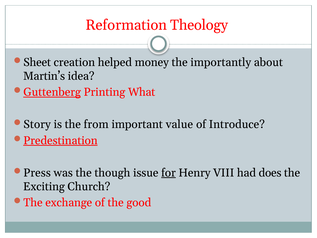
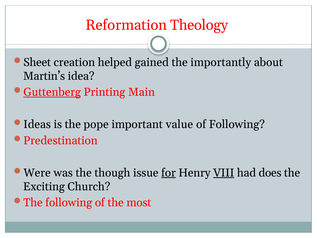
money: money -> gained (152, 62)
What: What -> Main (142, 92)
Story: Story -> Ideas (37, 124)
from: from -> pope (96, 124)
of Introduce: Introduce -> Following (237, 124)
Predestination underline: present -> none (60, 140)
Press: Press -> Were (37, 173)
VIII underline: none -> present (224, 173)
The exchange: exchange -> following (69, 202)
good: good -> most (139, 202)
